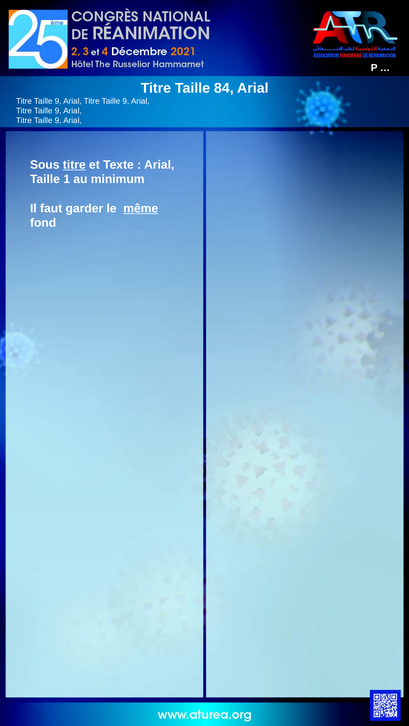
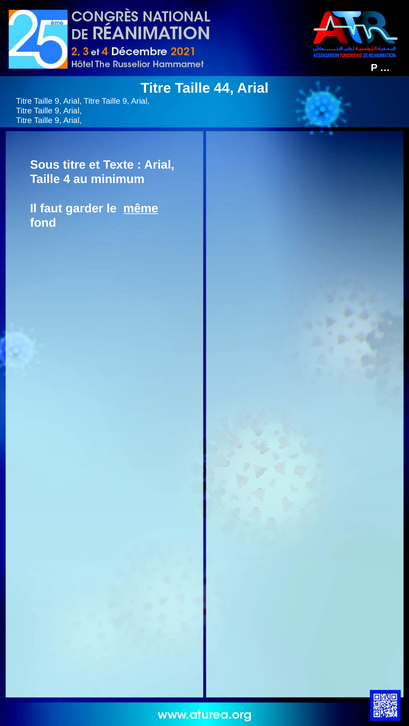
84: 84 -> 44 (224, 88)
titre underline: present -> none (74, 165)
1: 1 -> 4 (67, 179)
